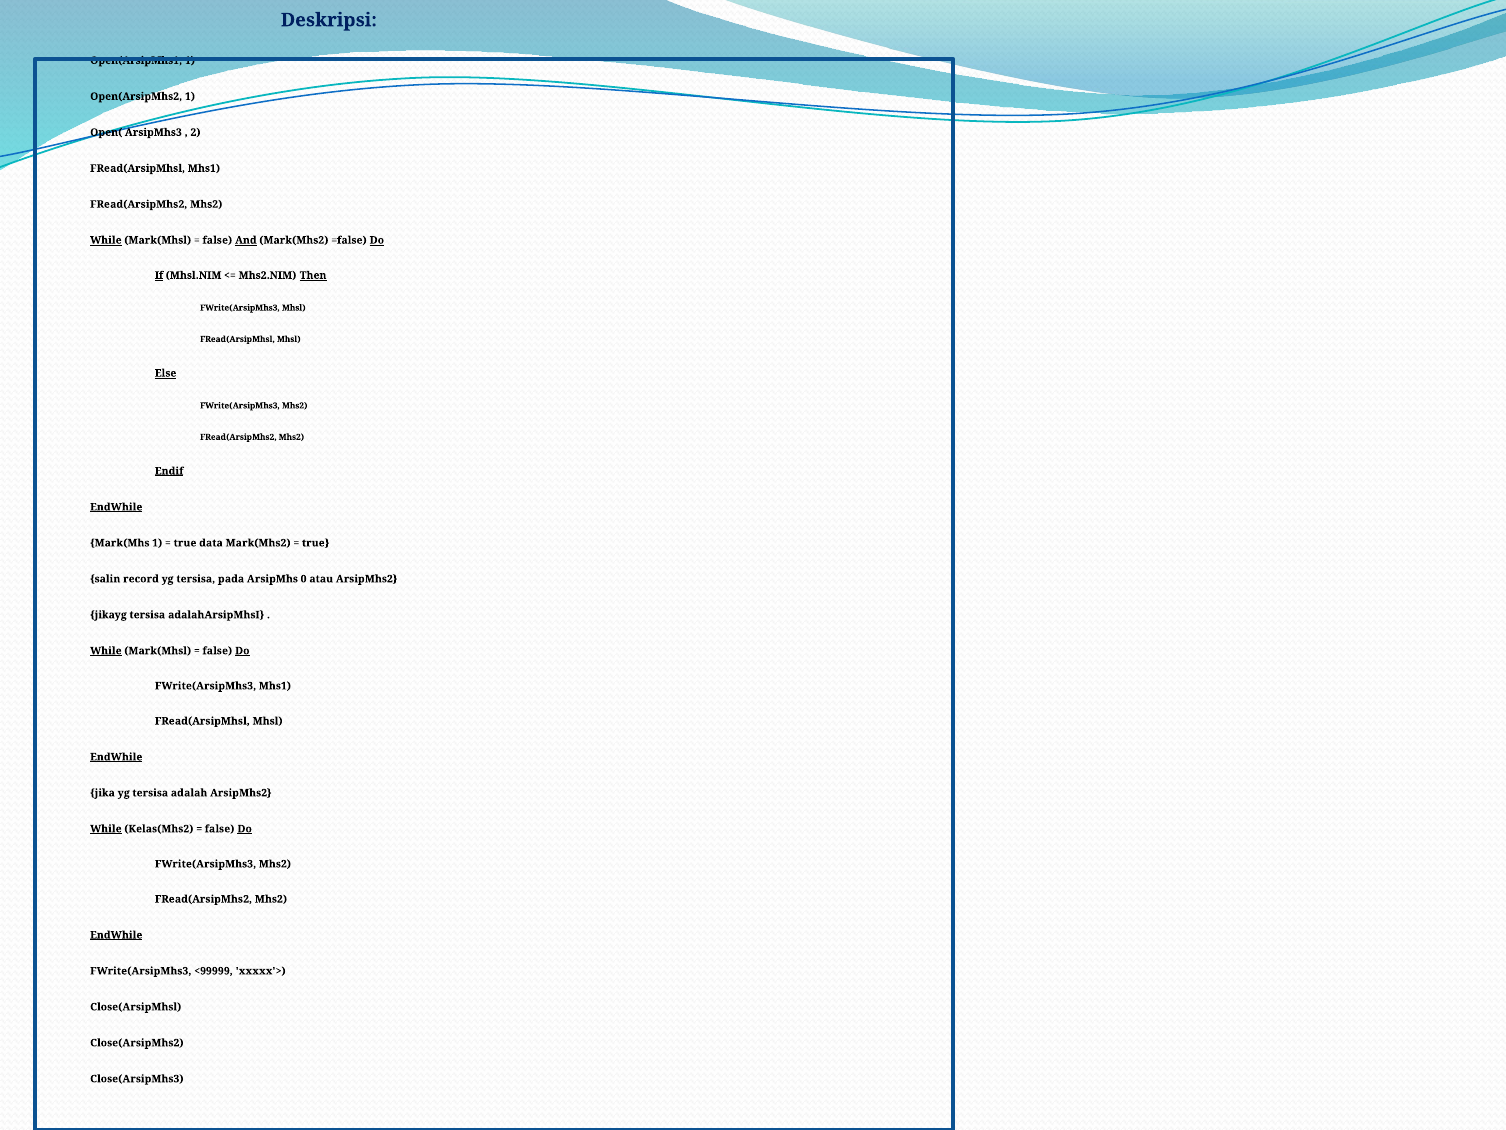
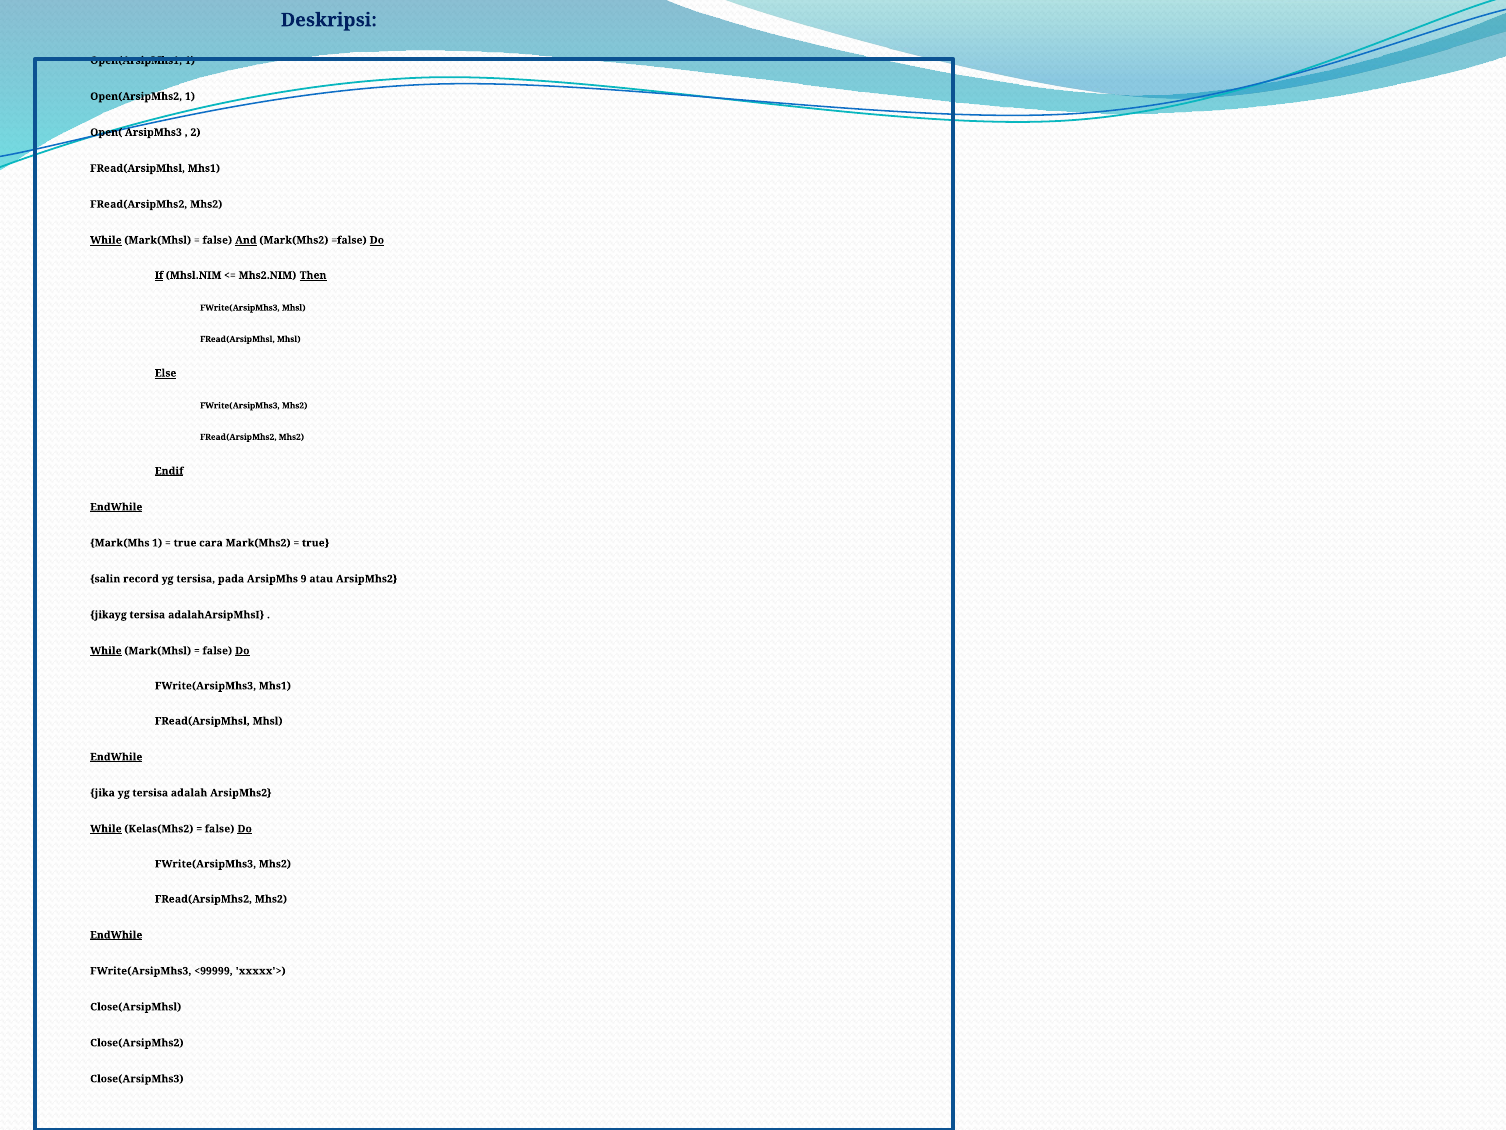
data: data -> cara (211, 543)
0: 0 -> 9 (304, 579)
